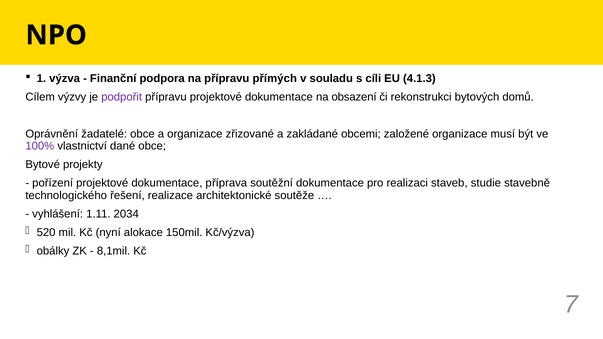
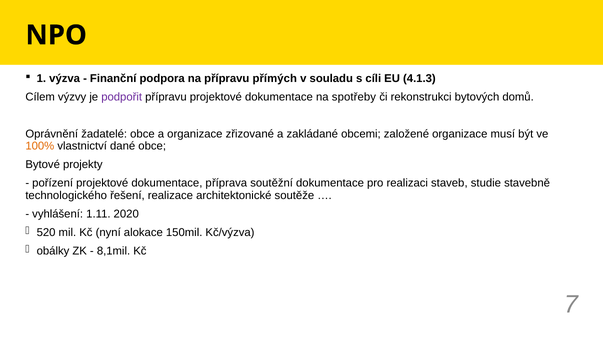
obsazení: obsazení -> spotřeby (354, 97)
100% colour: purple -> orange (40, 146)
2034: 2034 -> 2020 (126, 214)
